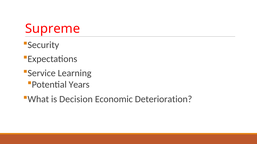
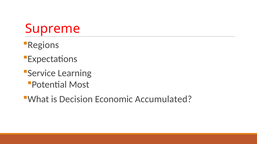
Security: Security -> Regions (43, 45)
Years: Years -> Most (79, 85)
Deterioration: Deterioration -> Accumulated (163, 100)
